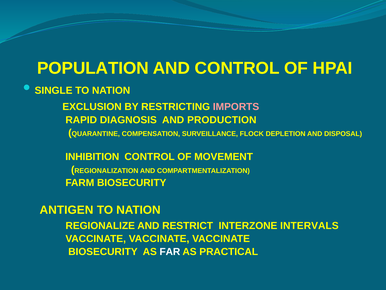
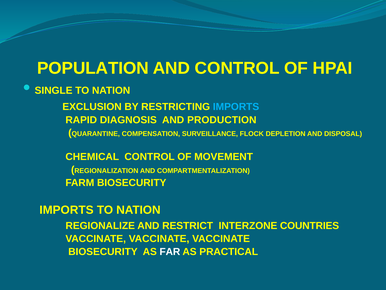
IMPORTS colour: pink -> light blue (236, 107)
INHIBITION: INHIBITION -> CHEMICAL (92, 157)
ANTIGEN: ANTIGEN -> IMPORTS (67, 210)
INTERVALS: INTERVALS -> COUNTRIES (310, 225)
